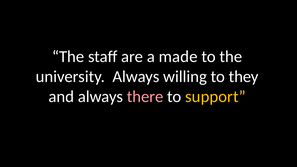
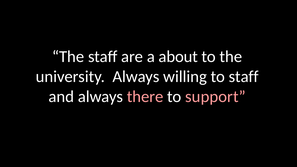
made: made -> about (178, 57)
to they: they -> staff (244, 77)
support colour: yellow -> pink (215, 97)
